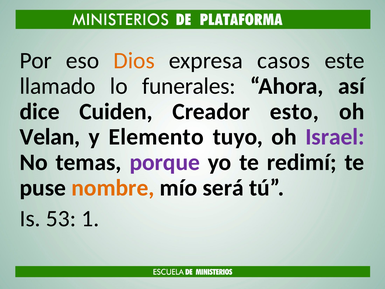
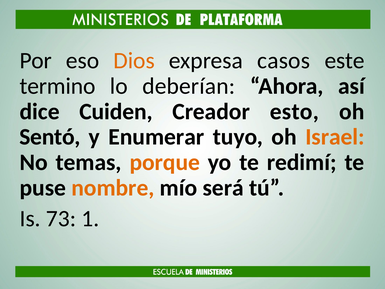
llamado: llamado -> termino (58, 86)
funerales: funerales -> deberían (189, 86)
Velan: Velan -> Sentó (50, 137)
Elemento: Elemento -> Enumerar (156, 137)
Israel colour: purple -> orange (335, 137)
porque colour: purple -> orange (165, 162)
53: 53 -> 73 (61, 219)
